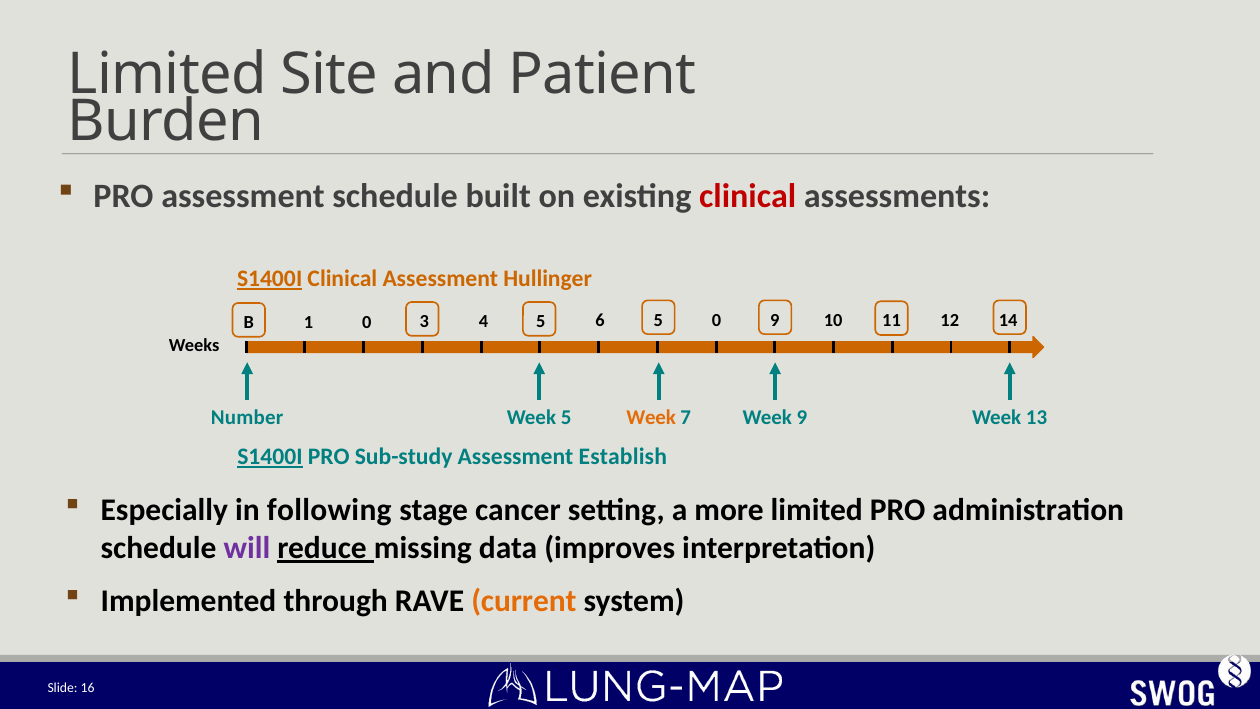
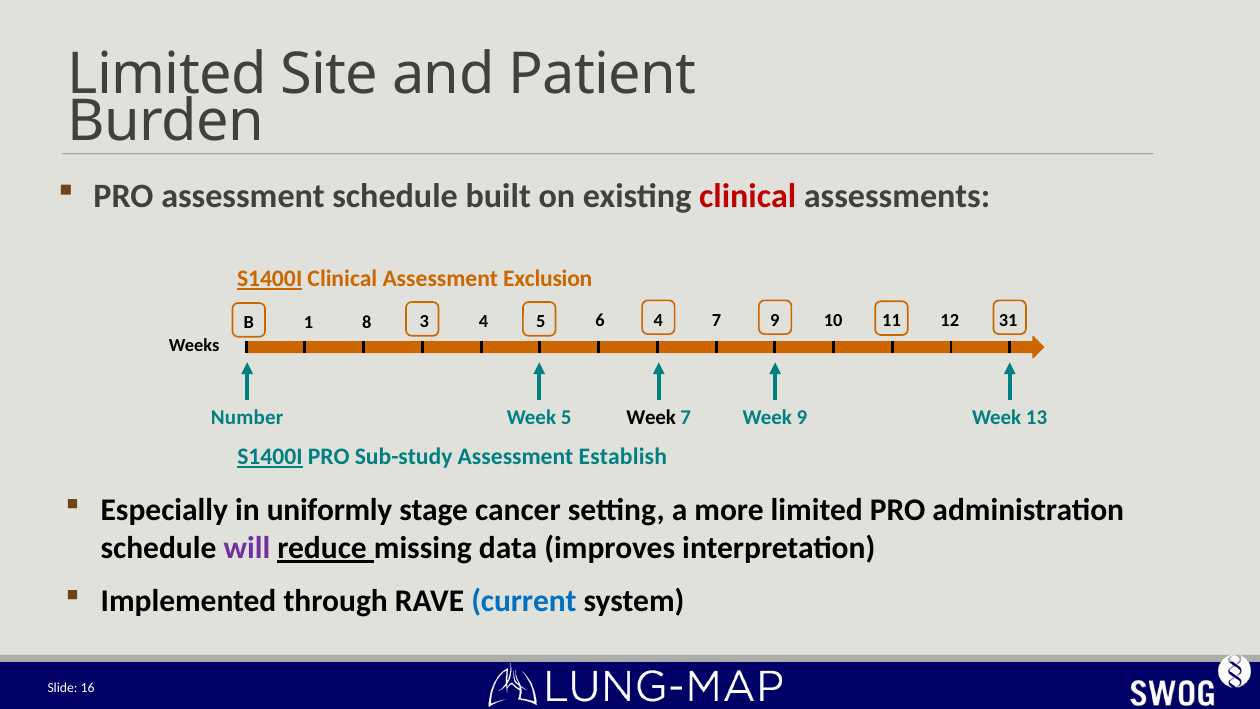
Hullinger: Hullinger -> Exclusion (548, 278)
6 0: 0 -> 7 (717, 320)
14: 14 -> 31 (1008, 320)
5 5: 5 -> 4 (658, 320)
B 0: 0 -> 8 (367, 322)
Week colour: orange -> black (651, 417)
following: following -> uniformly (330, 510)
current colour: orange -> blue (524, 601)
